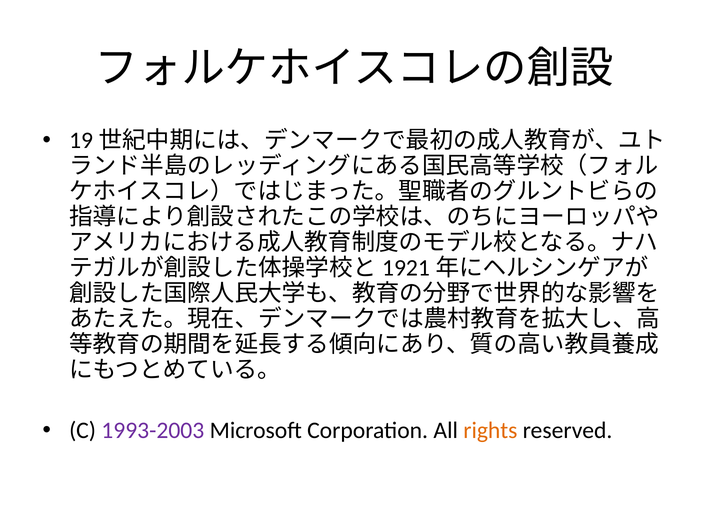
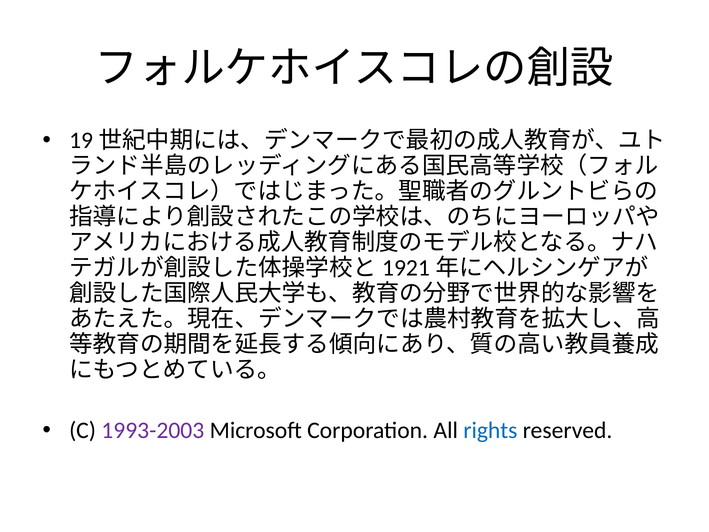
rights colour: orange -> blue (490, 430)
